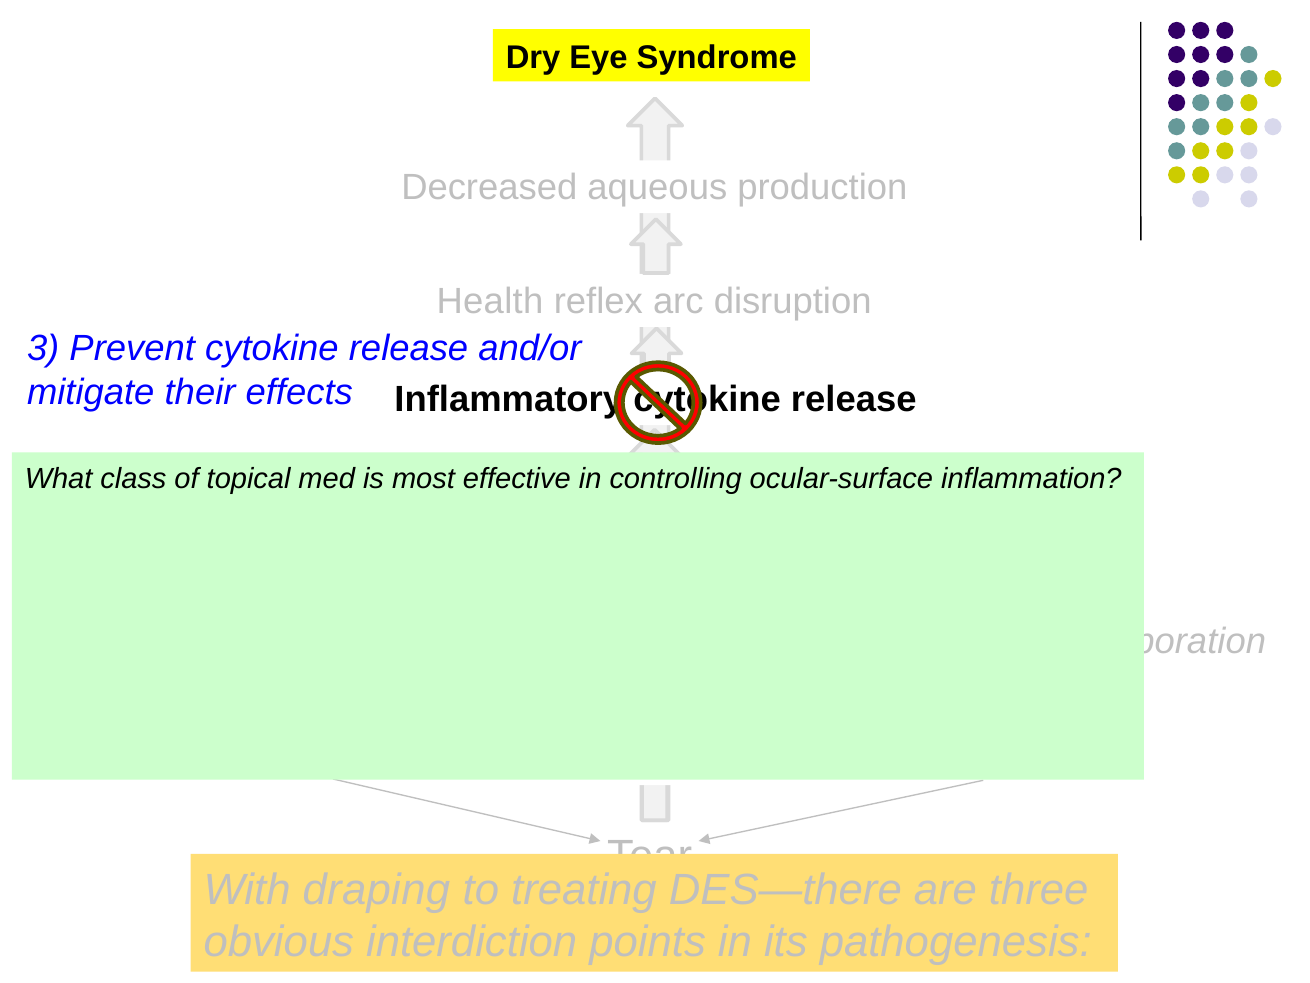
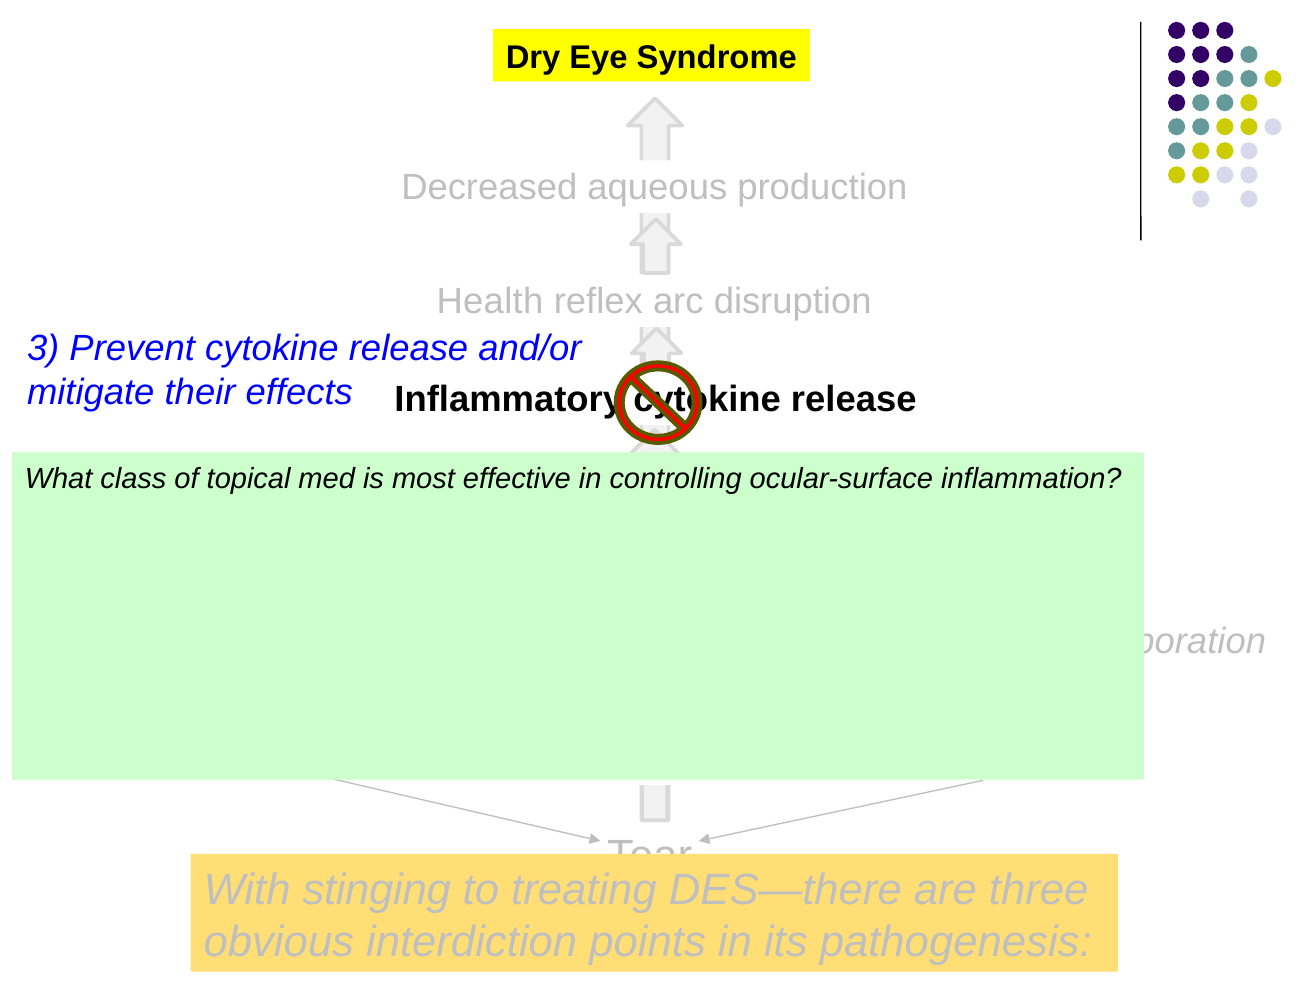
draping: draping -> stinging (377, 889)
